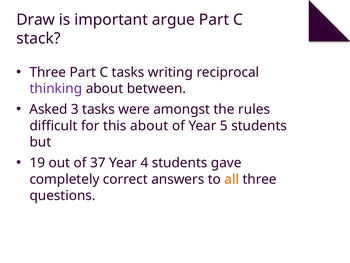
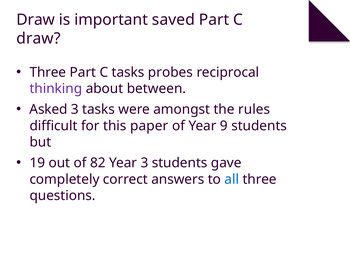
argue: argue -> saved (173, 20)
stack: stack -> draw (38, 38)
writing: writing -> probes (170, 72)
this about: about -> paper (149, 126)
5: 5 -> 9 (224, 126)
37: 37 -> 82 (98, 163)
Year 4: 4 -> 3 (144, 163)
all colour: orange -> blue (232, 179)
